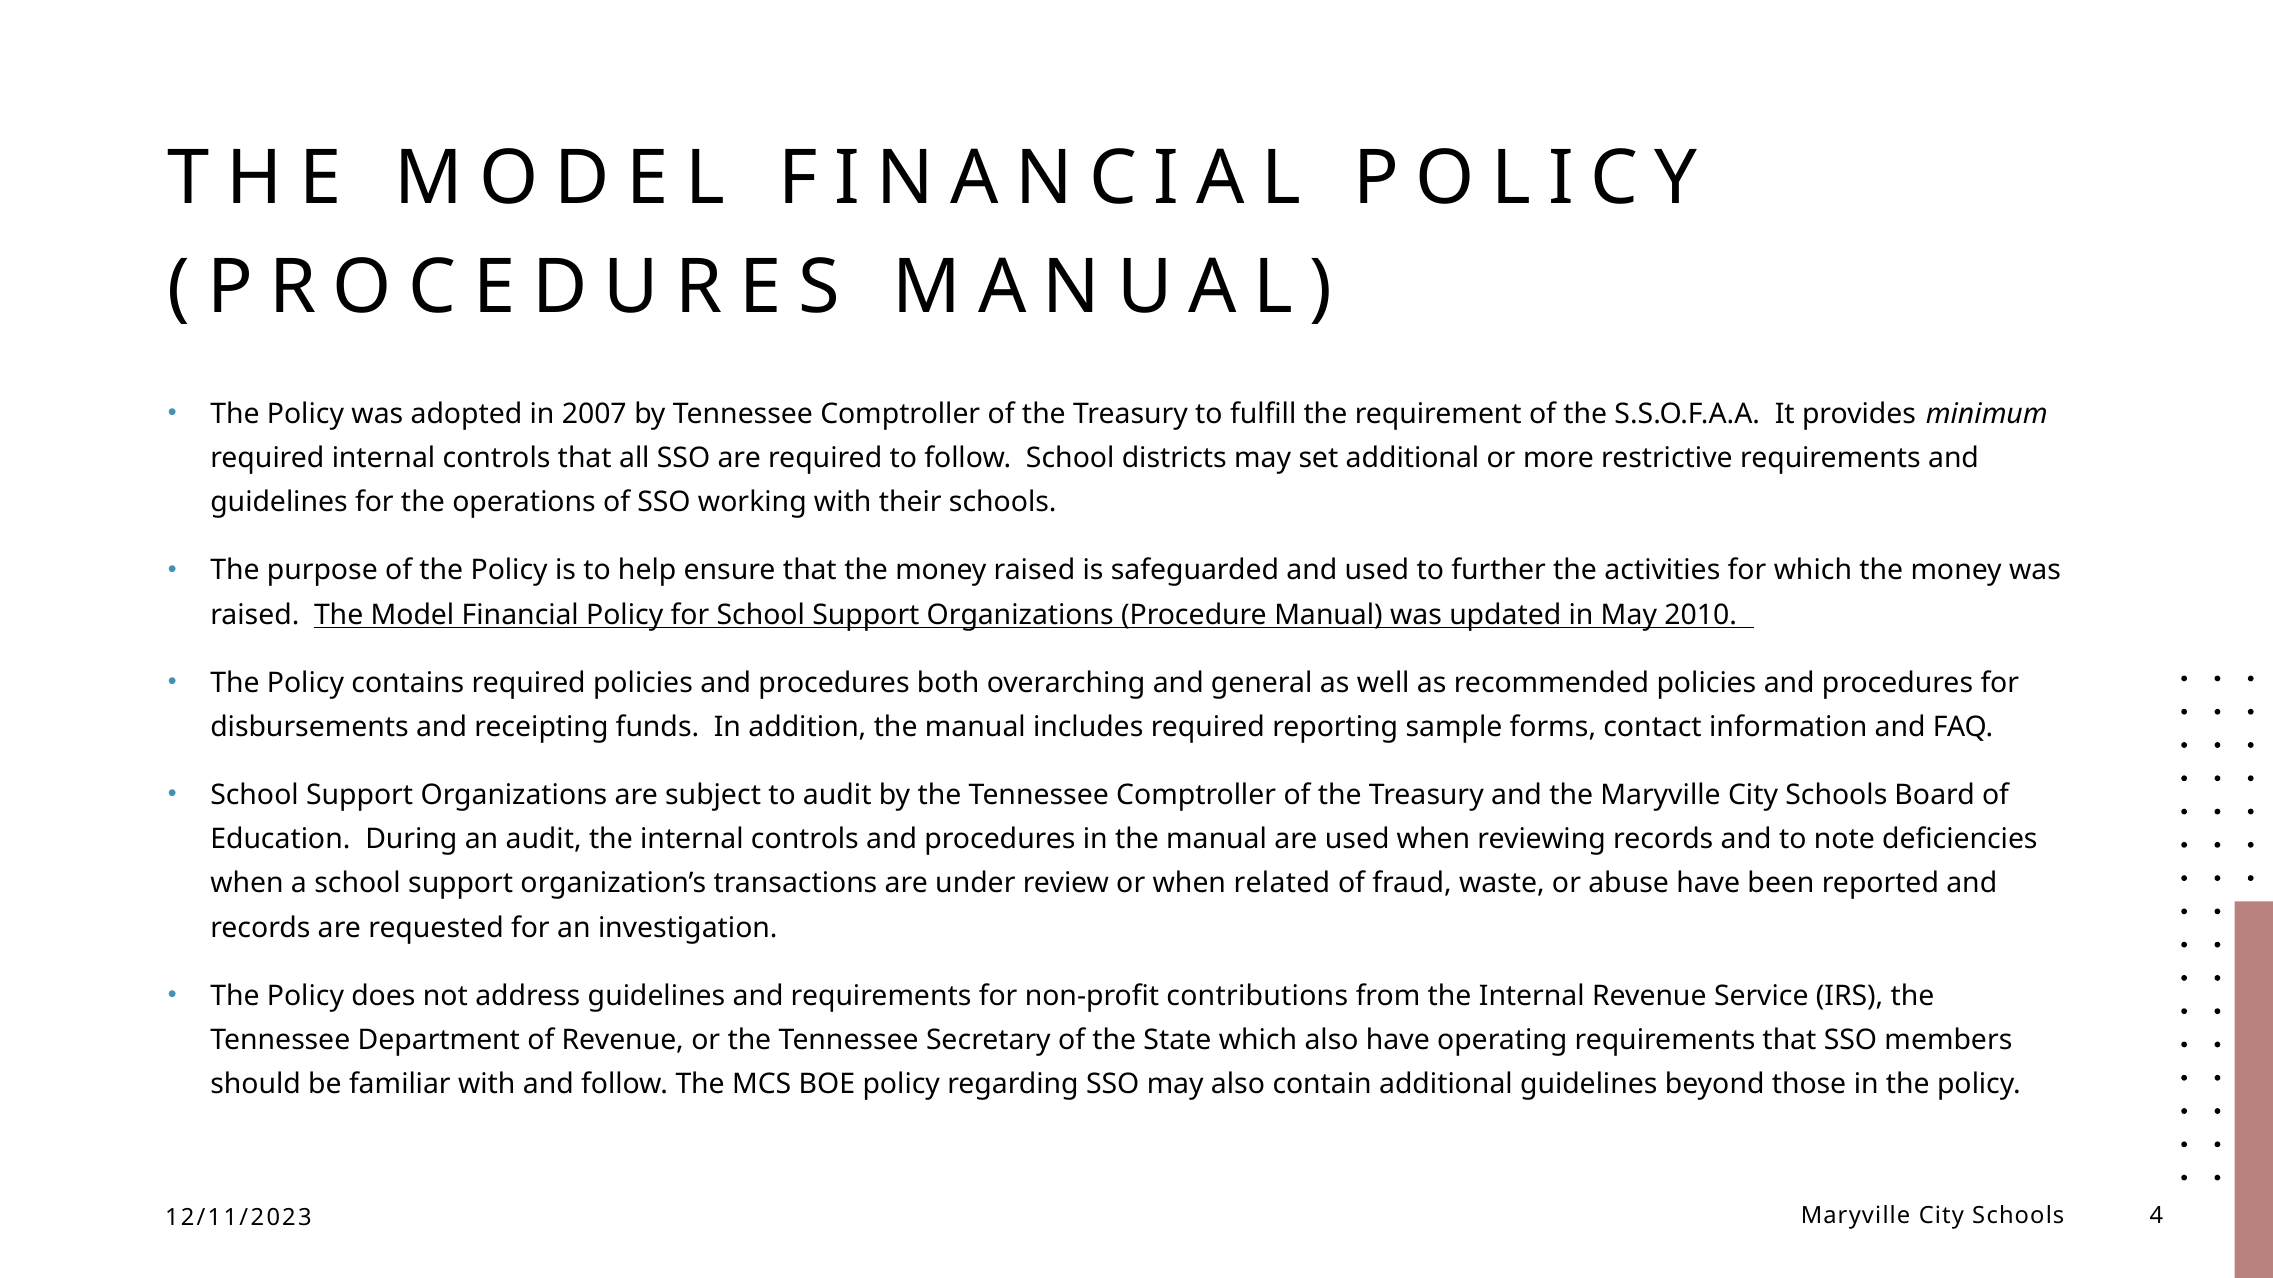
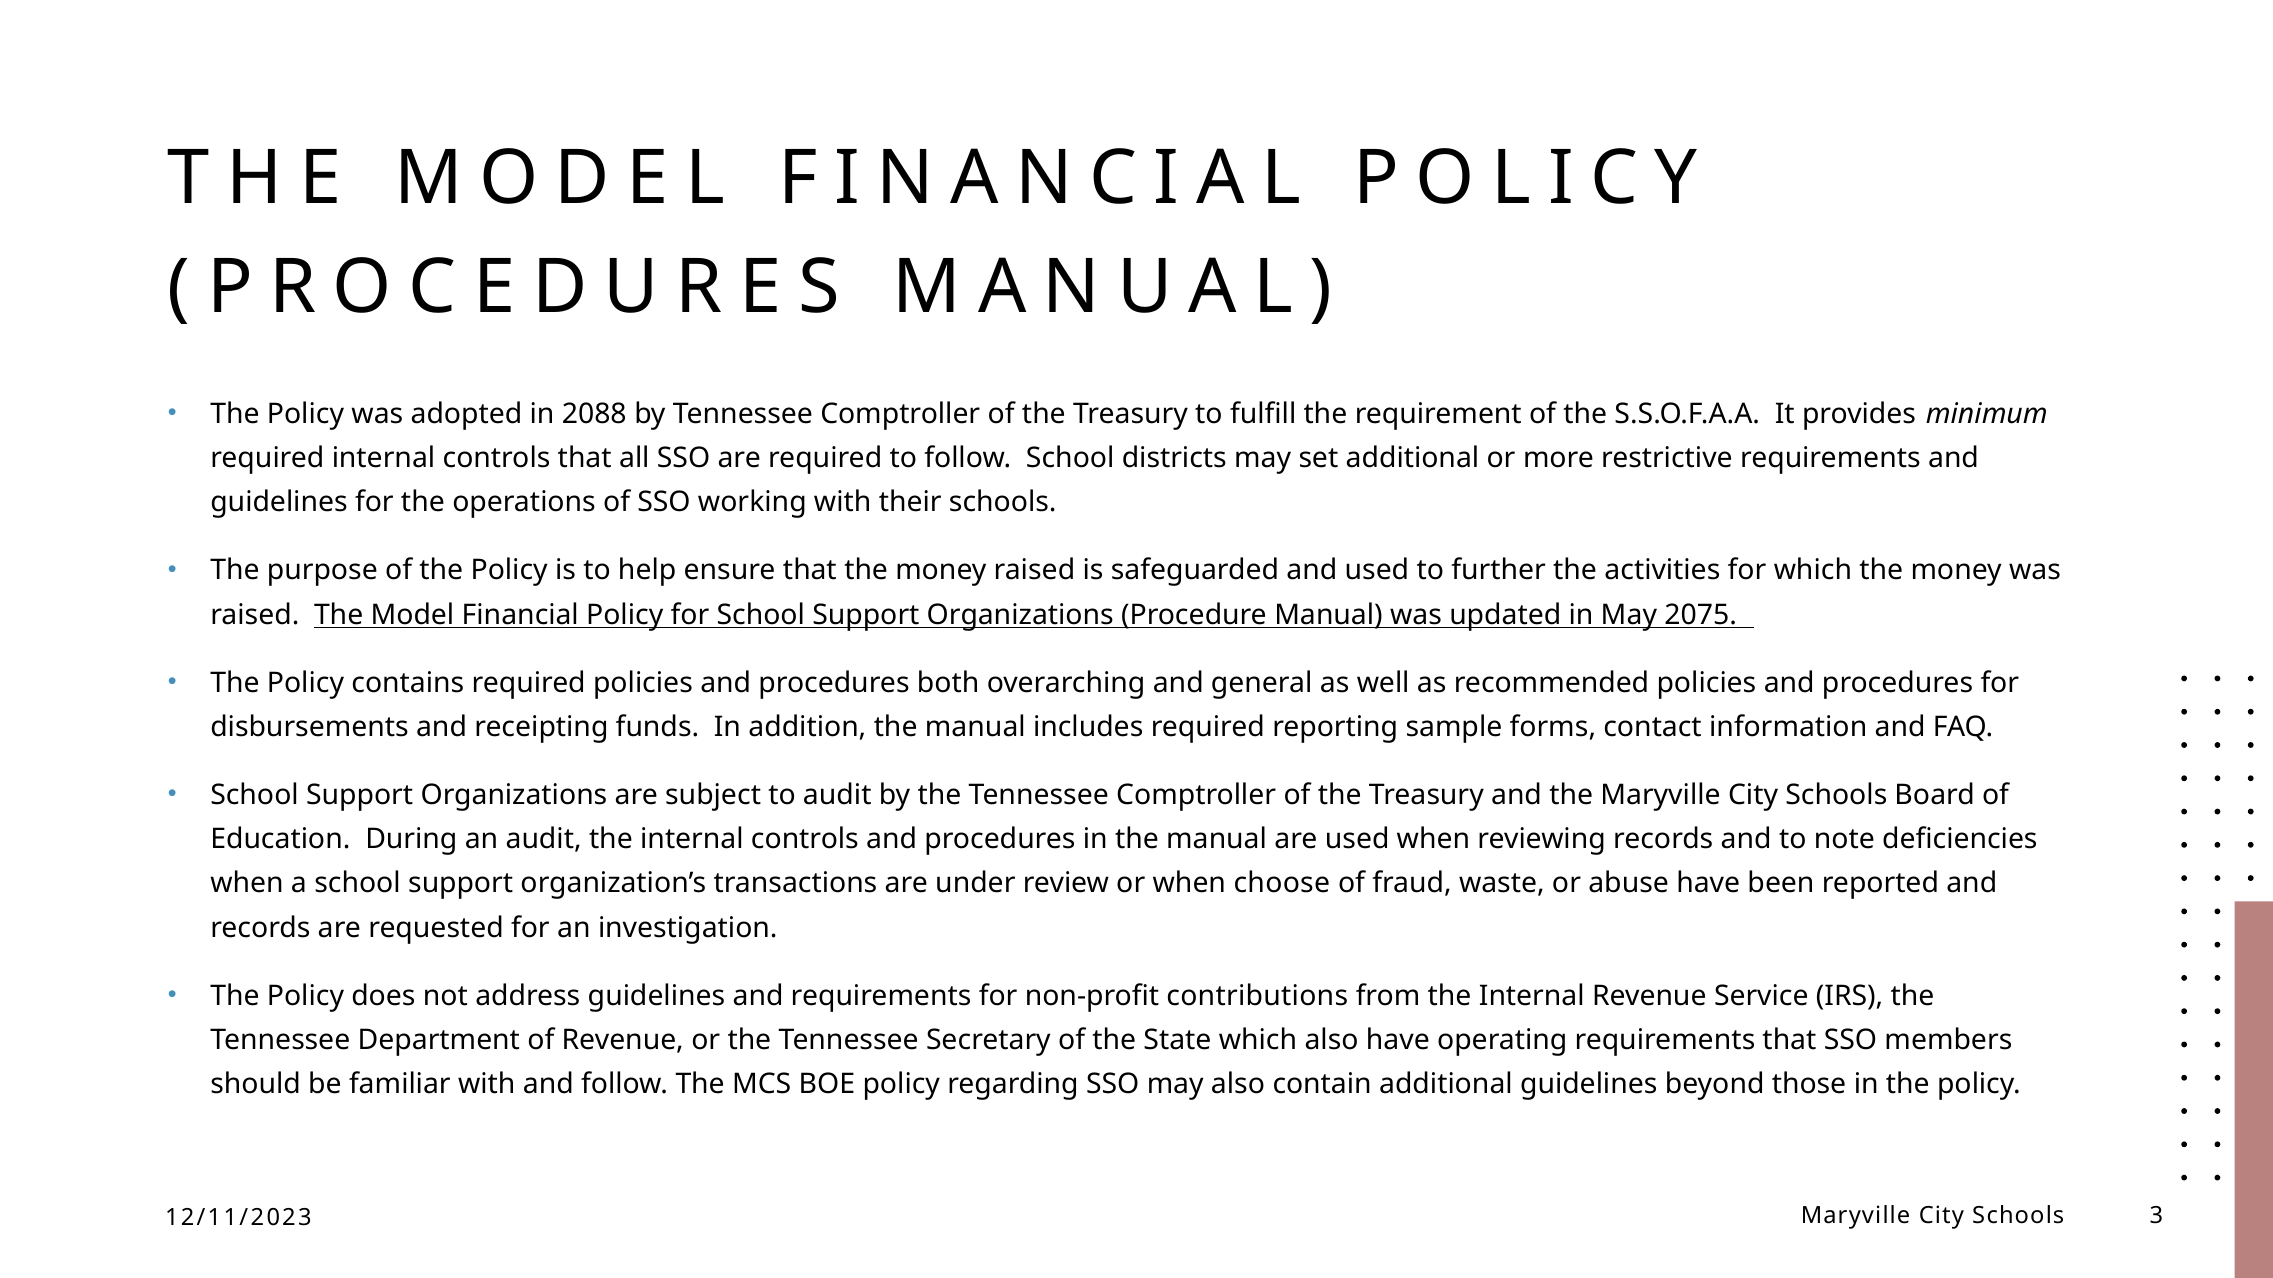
2007: 2007 -> 2088 (594, 414)
2010: 2010 -> 2075 (1701, 615)
related: related -> choose (1282, 884)
4: 4 -> 3 (2156, 1216)
